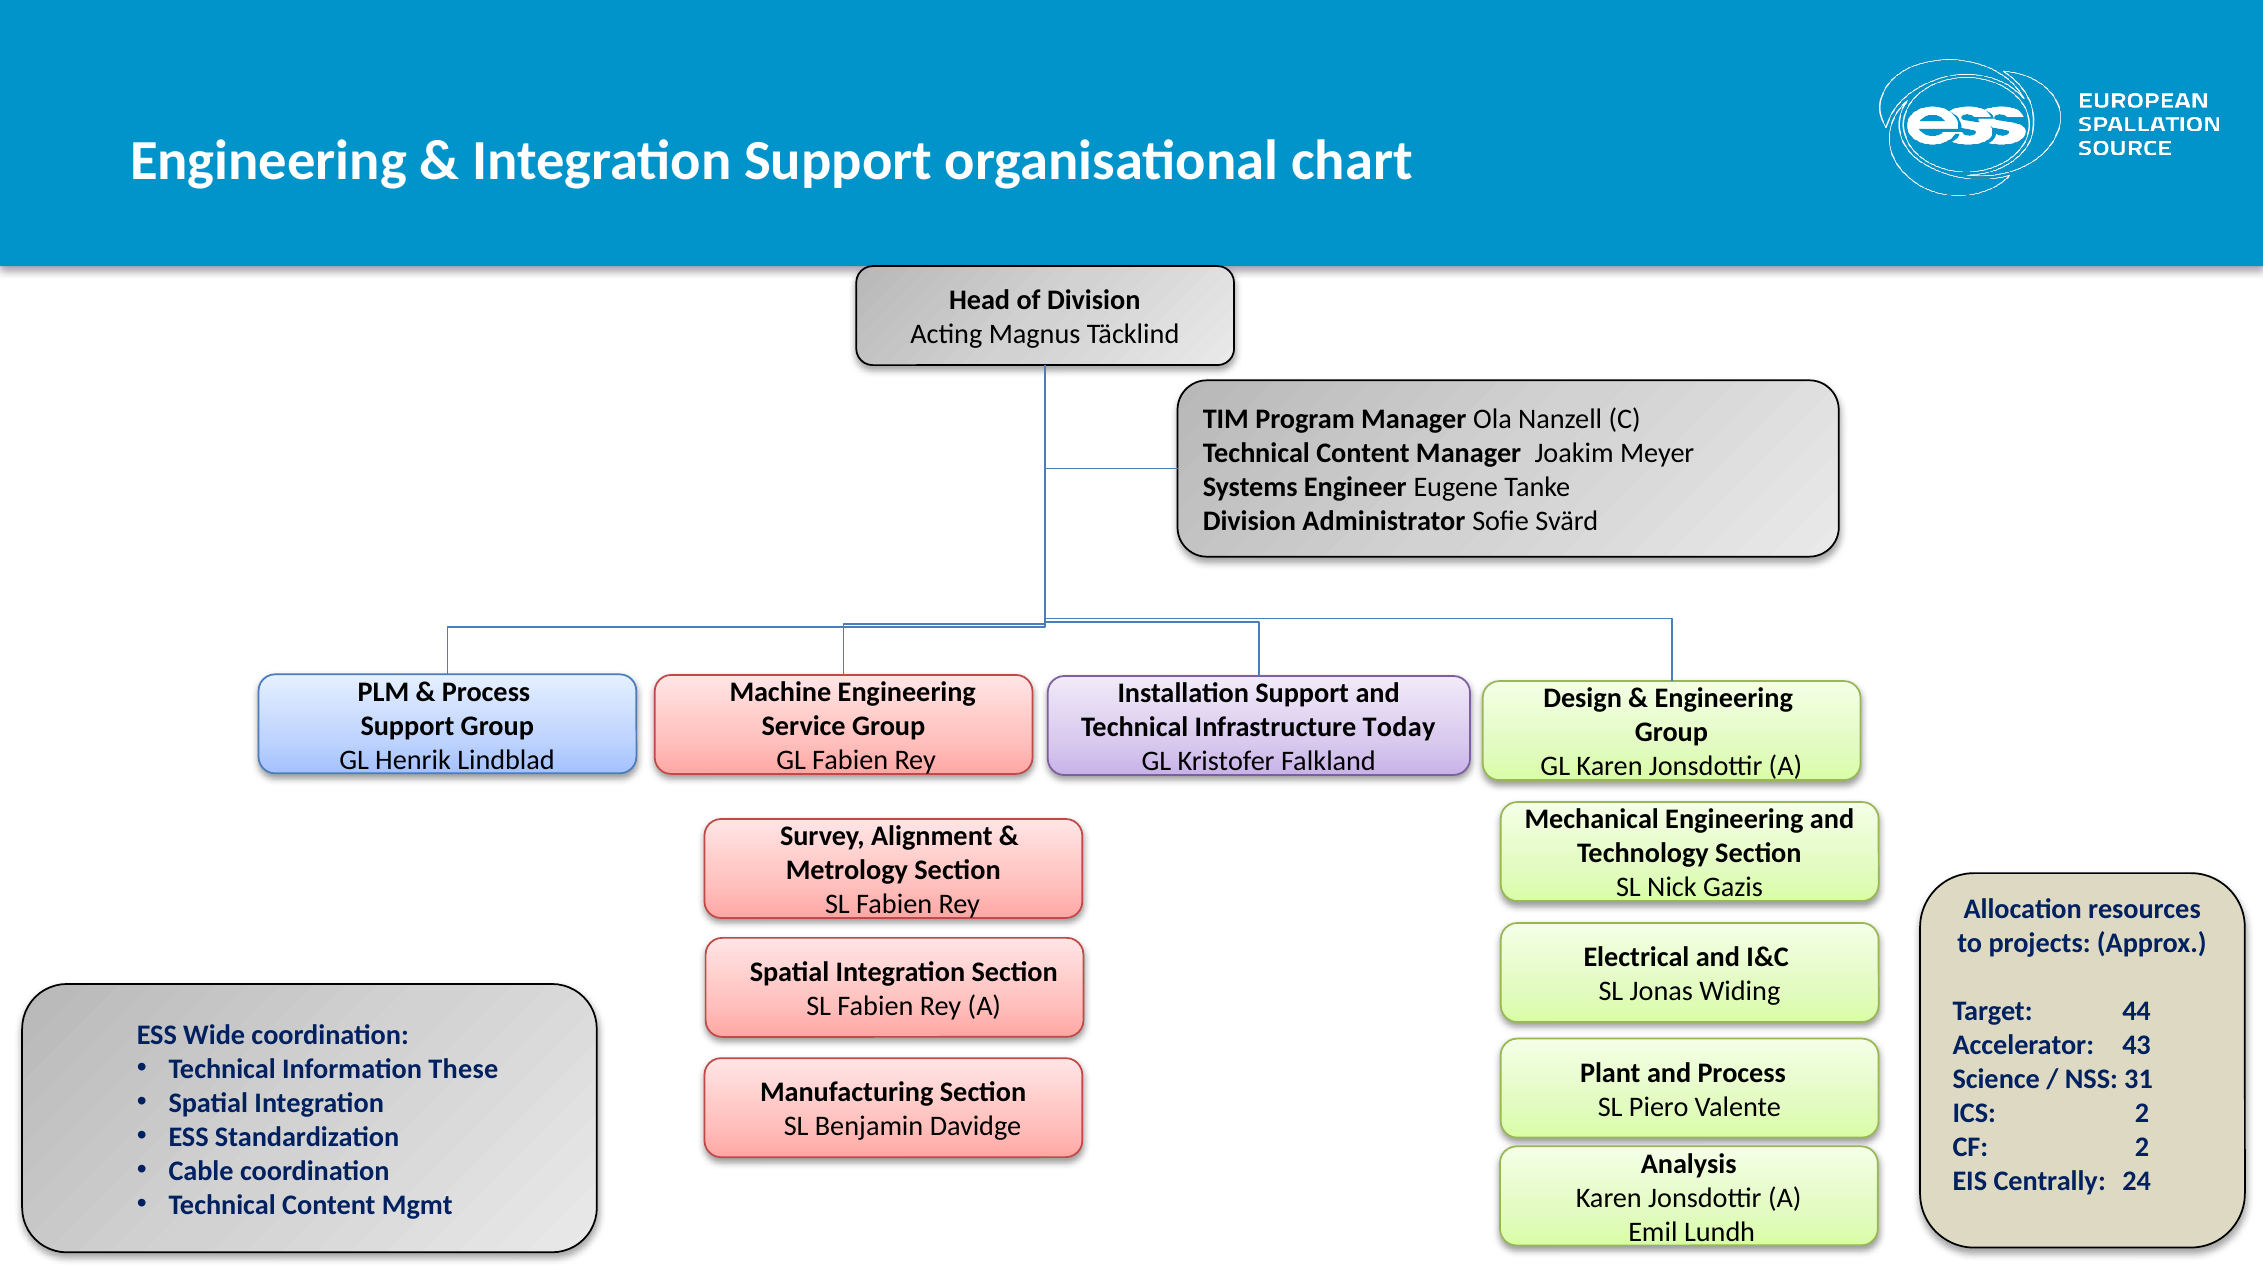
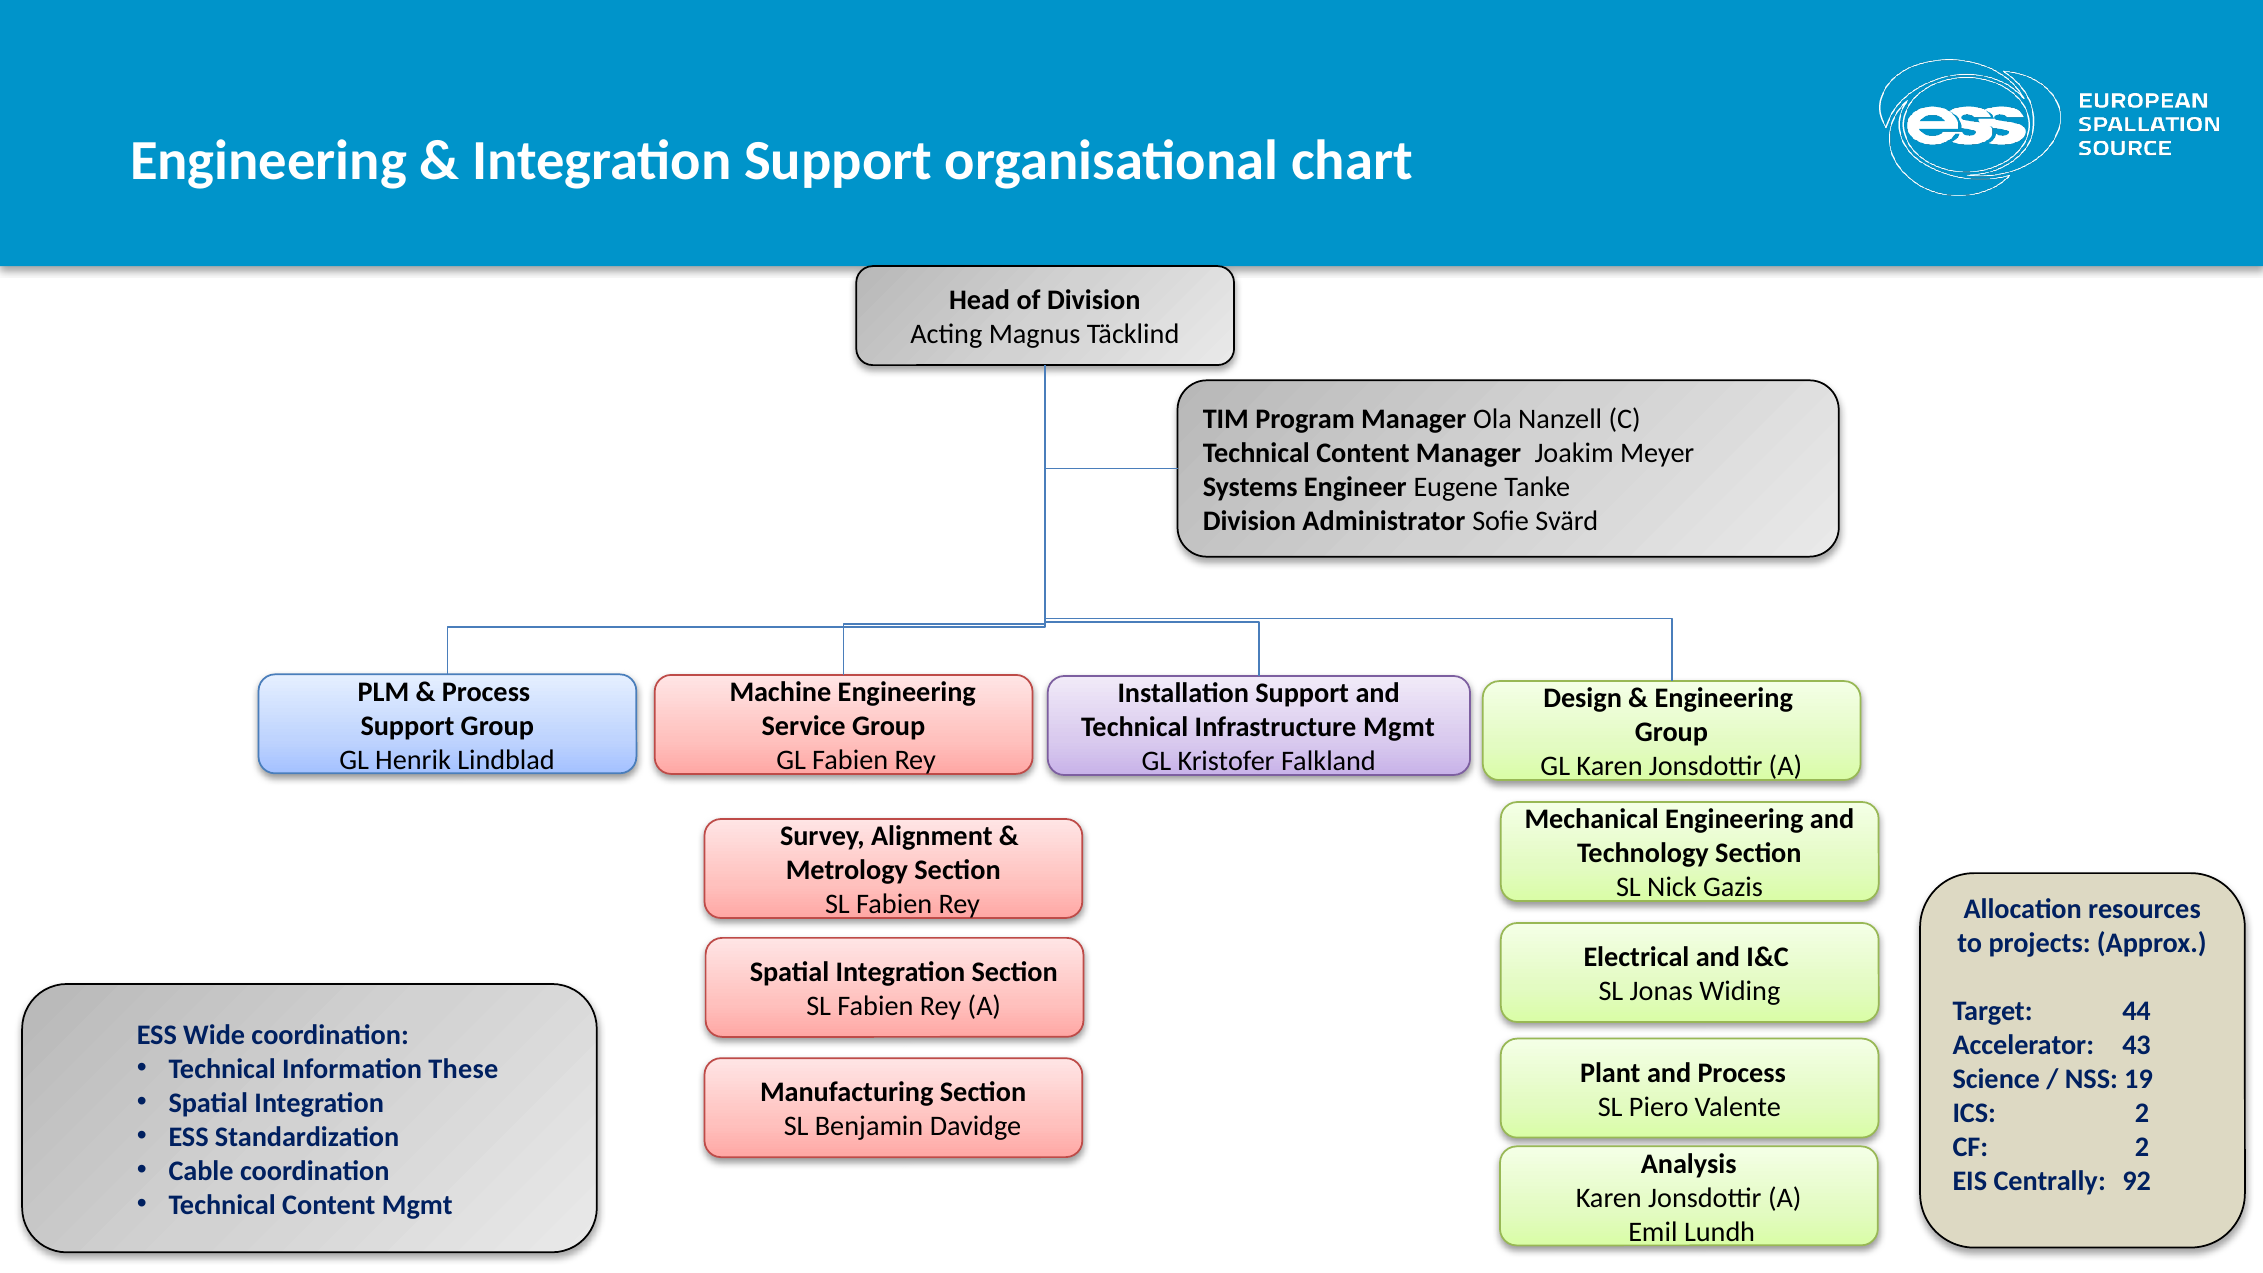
Infrastructure Today: Today -> Mgmt (1399, 727)
31: 31 -> 19 (2139, 1079)
24: 24 -> 92 (2137, 1181)
